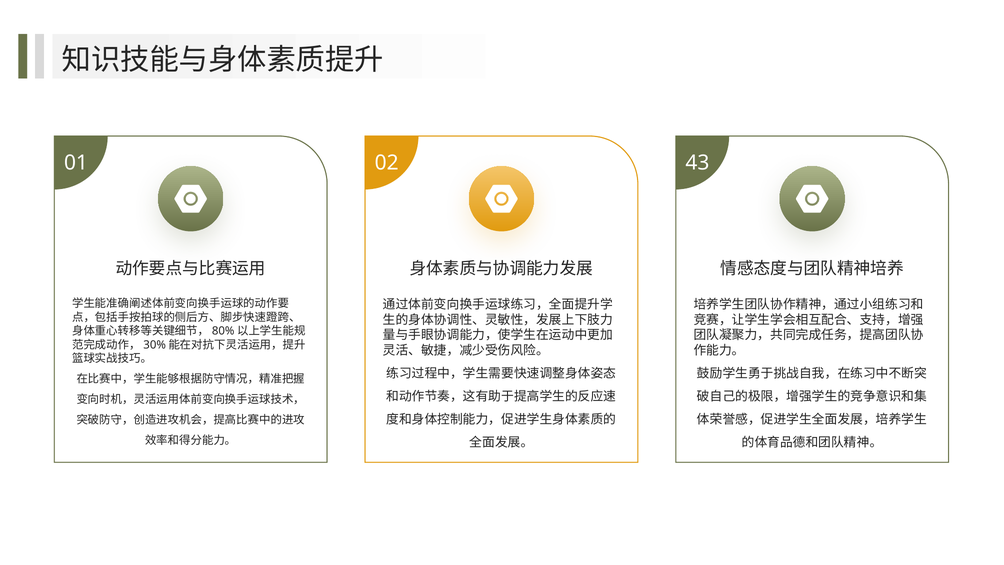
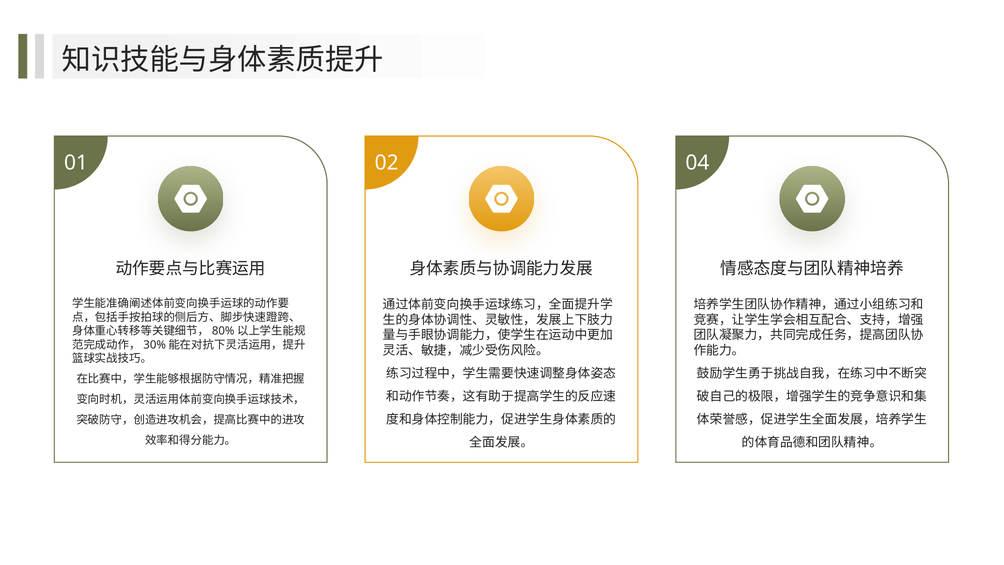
43: 43 -> 04 (697, 163)
